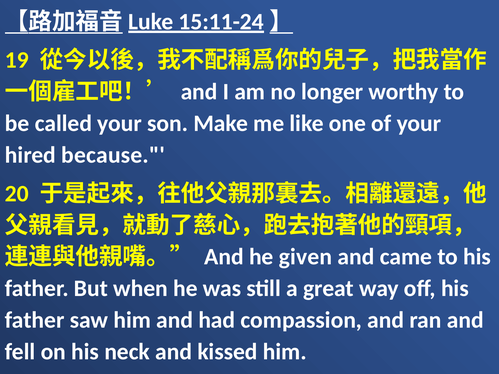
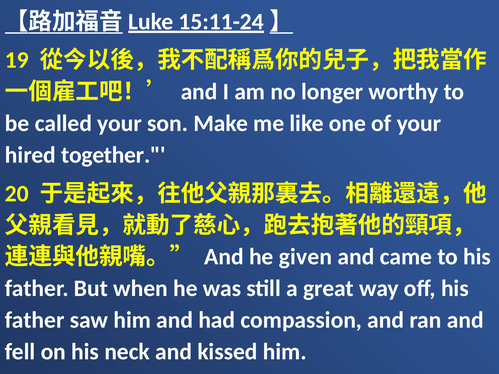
because: because -> together (113, 155)
